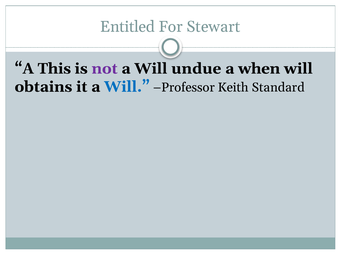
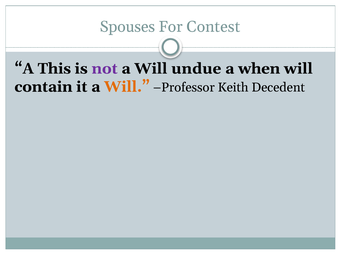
Entitled: Entitled -> Spouses (128, 27)
Stewart: Stewart -> Contest (213, 27)
obtains: obtains -> contain (43, 87)
Will colour: blue -> orange (127, 87)
Standard: Standard -> Decedent (278, 88)
